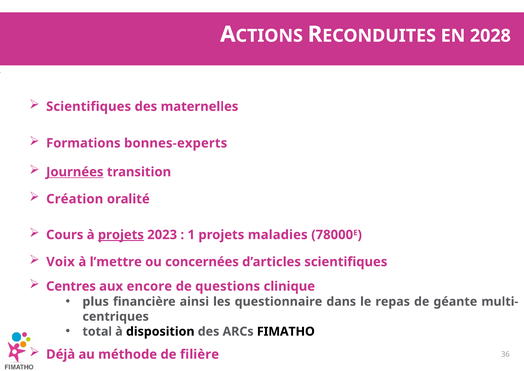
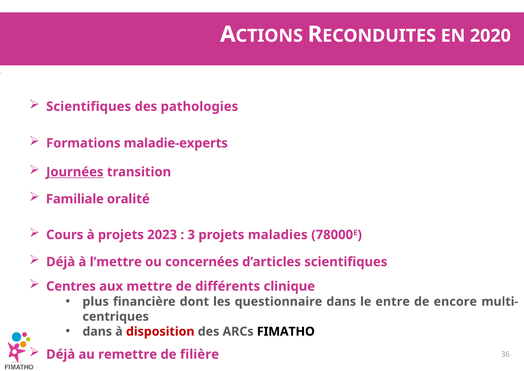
2028: 2028 -> 2020 (490, 36)
maternelles: maternelles -> pathologies (199, 106)
bonnes-experts: bonnes-experts -> maladie-experts (176, 143)
Création: Création -> Familiale (75, 199)
projets underline: present -> none (121, 235)
1: 1 -> 3 (191, 235)
Voix: Voix -> Déjà (61, 262)
encore: encore -> mettre (149, 286)
questions: questions -> différents (228, 286)
ainsi: ainsi -> dont (194, 301)
repas: repas -> entre (393, 301)
géante: géante -> encore (455, 301)
total: total -> dans (97, 331)
disposition colour: black -> red (160, 331)
méthode: méthode -> remettre (128, 354)
